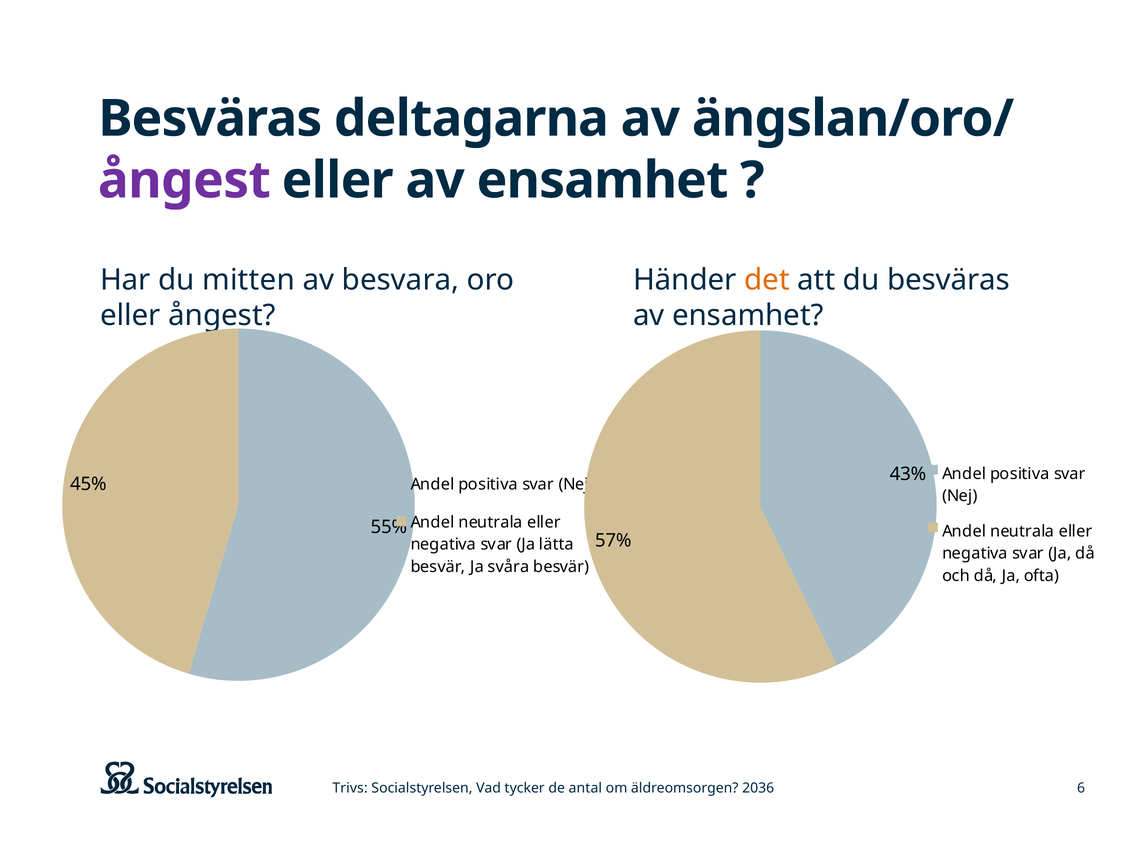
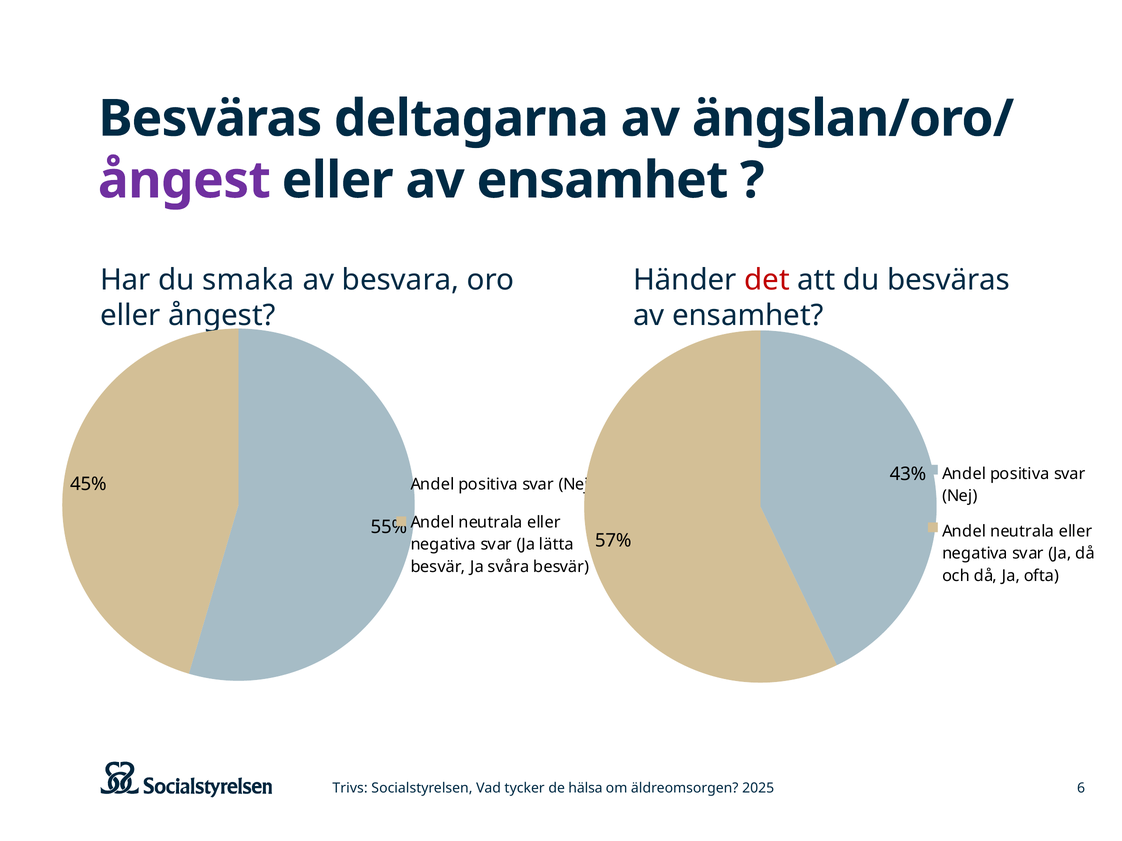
mitten: mitten -> smaka (248, 280)
det colour: orange -> red (767, 280)
antal: antal -> hälsa (585, 789)
2036: 2036 -> 2025 (758, 789)
